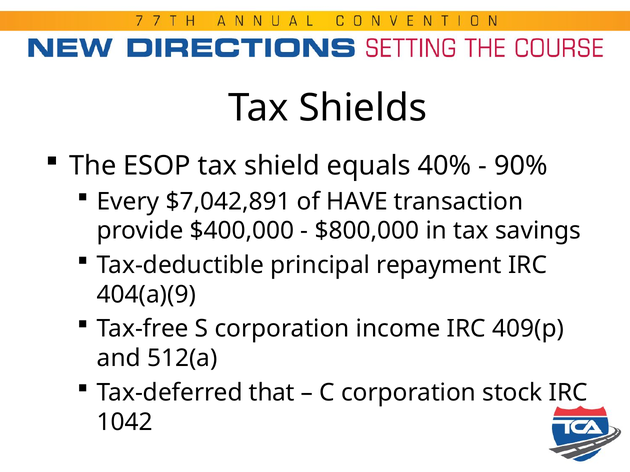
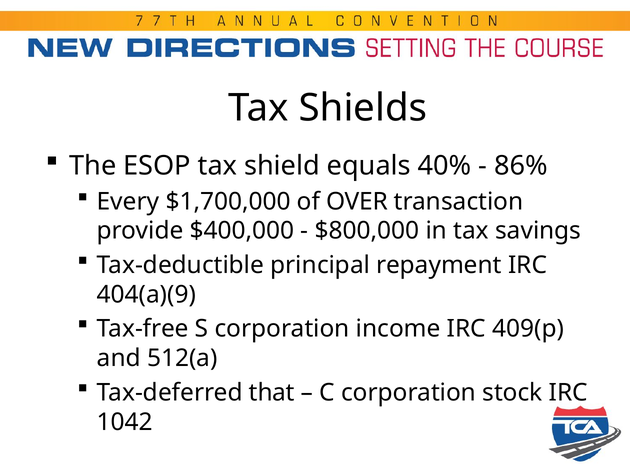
90%: 90% -> 86% (521, 166)
$7,042,891: $7,042,891 -> $1,700,000 (228, 202)
HAVE: HAVE -> OVER (357, 202)
